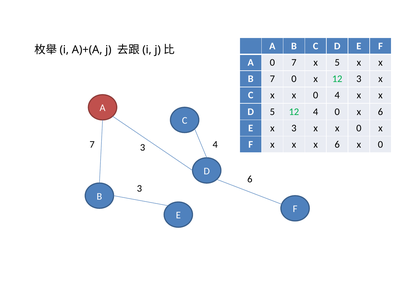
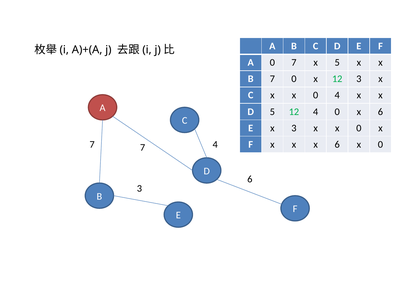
7 3: 3 -> 7 (143, 148)
